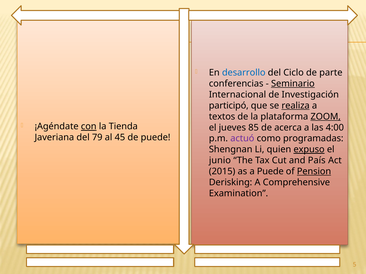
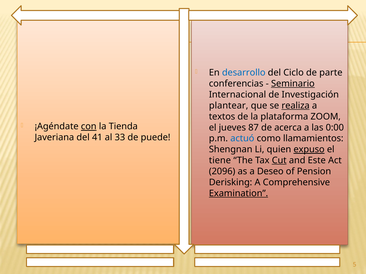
participó: participó -> plantear (229, 106)
ZOOM underline: present -> none (326, 117)
85: 85 -> 87 (254, 128)
4:00: 4:00 -> 0:00 (335, 128)
79: 79 -> 41 (97, 138)
45: 45 -> 33 (120, 138)
actuó colour: purple -> blue (242, 139)
programadas: programadas -> llamamientos (313, 139)
junio: junio -> tiene (220, 161)
Cut underline: none -> present (279, 161)
País: País -> Este (317, 161)
2015: 2015 -> 2096 (222, 172)
a Puede: Puede -> Deseo (270, 172)
Pension underline: present -> none (314, 172)
Examination underline: none -> present (239, 194)
